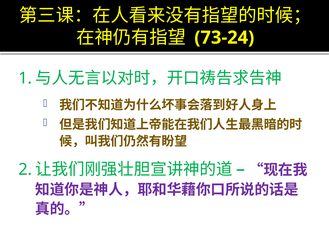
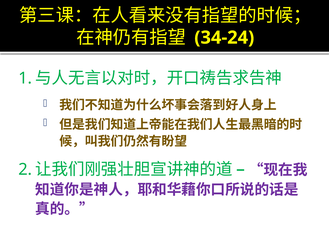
73-24: 73-24 -> 34-24 (224, 38)
